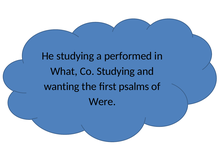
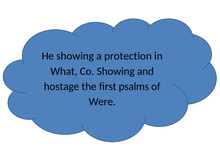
He studying: studying -> showing (75, 56)
performed: performed -> protection (128, 56)
Co Studying: Studying -> Showing (116, 71)
wanting: wanting -> hostage (62, 86)
